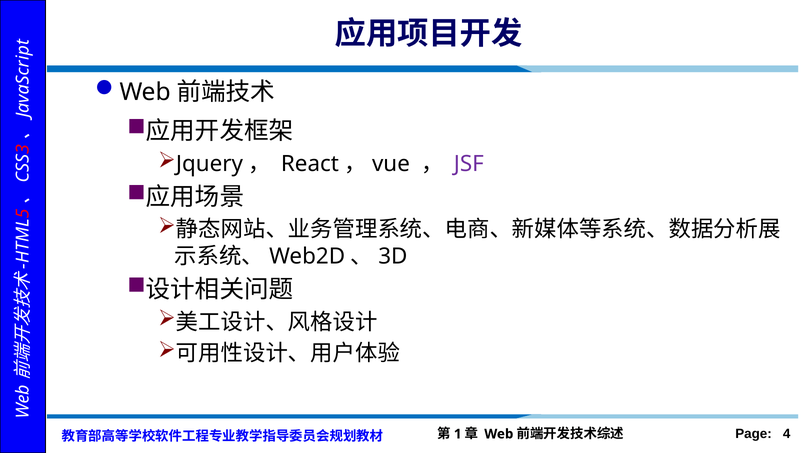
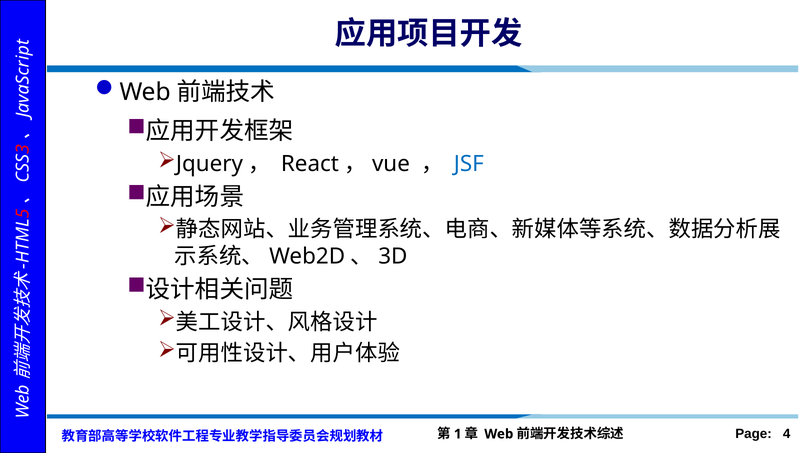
JSF colour: purple -> blue (469, 164)
